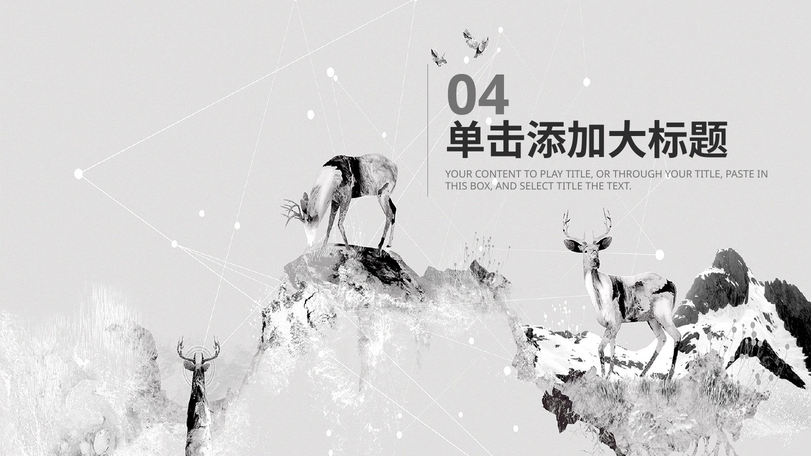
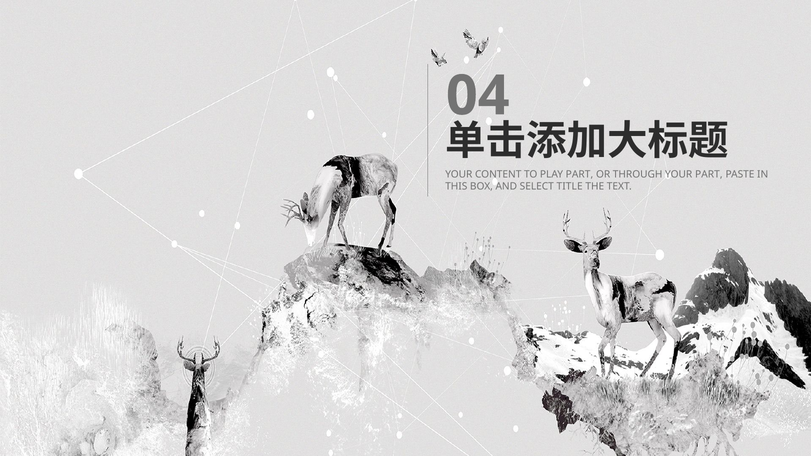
PLAY TITLE: TITLE -> PART (579, 174)
YOUR TITLE: TITLE -> PART (709, 174)
